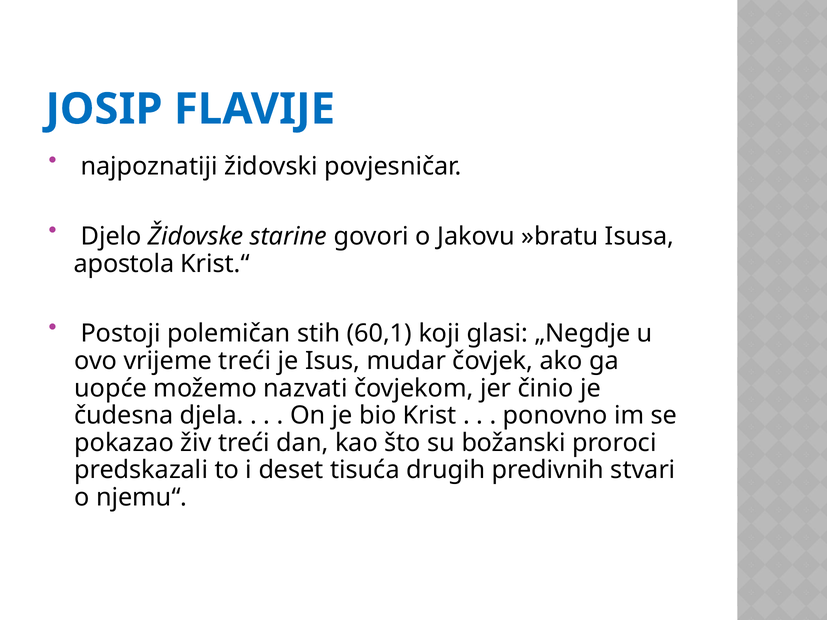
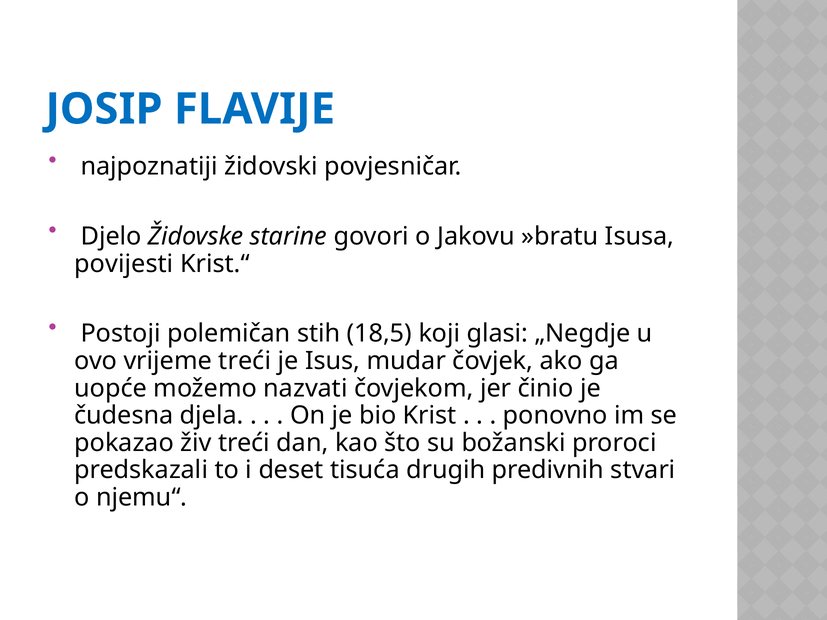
apostola: apostola -> povijesti (124, 264)
60,1: 60,1 -> 18,5 (379, 334)
